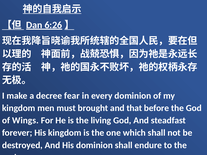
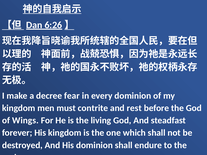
brought: brought -> contrite (93, 108)
that: that -> rest (134, 108)
